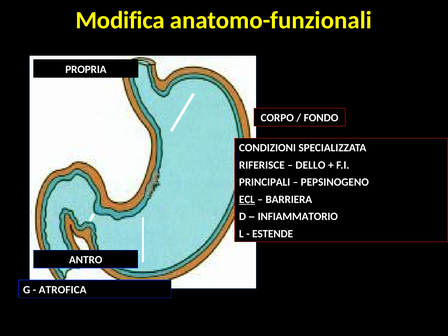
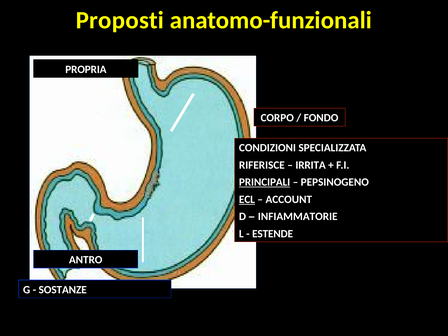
Modifica: Modifica -> Proposti (120, 20)
DELLO: DELLO -> IRRITA (311, 165)
PRINCIPALI underline: none -> present (265, 182)
BARRIERA: BARRIERA -> ACCOUNT (289, 199)
INFIAMMATORIO: INFIAMMATORIO -> INFIAMMATORIE (298, 217)
ATROFICA: ATROFICA -> SOSTANZE (63, 290)
